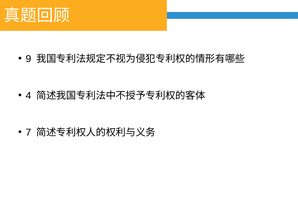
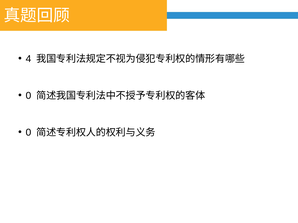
9: 9 -> 4 (28, 59)
4: 4 -> 0 (28, 96)
7: 7 -> 0 (28, 133)
